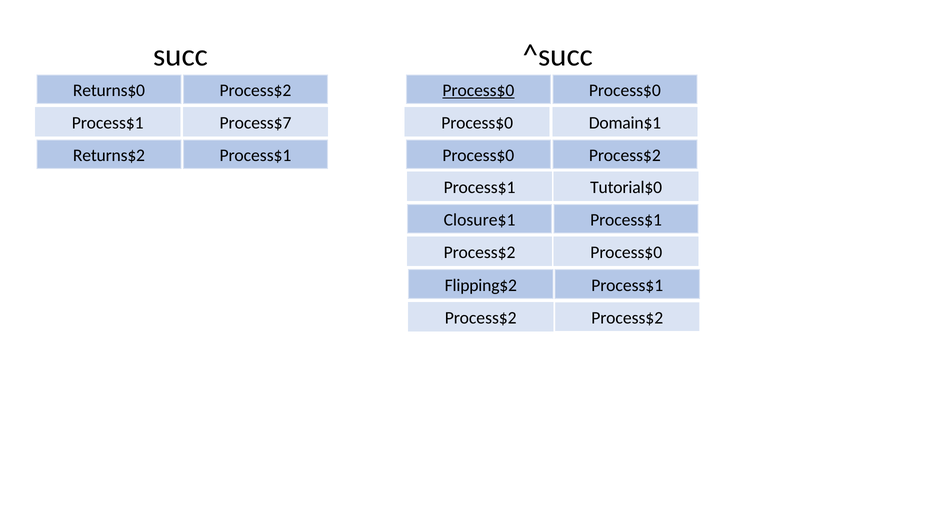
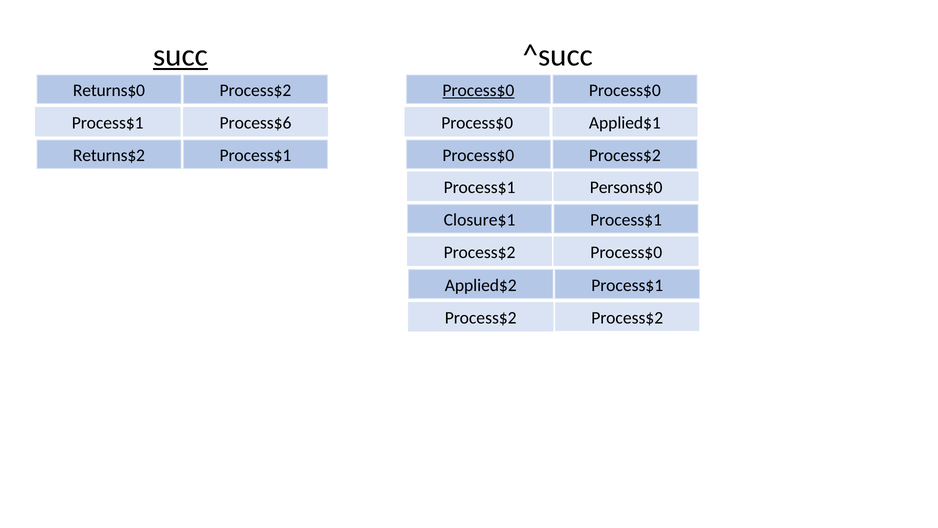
succ underline: none -> present (181, 56)
Process$7: Process$7 -> Process$6 (255, 123)
Domain$1: Domain$1 -> Applied$1 (625, 123)
Tutorial$0: Tutorial$0 -> Persons$0 (626, 187)
Flipping$2: Flipping$2 -> Applied$2 (481, 285)
